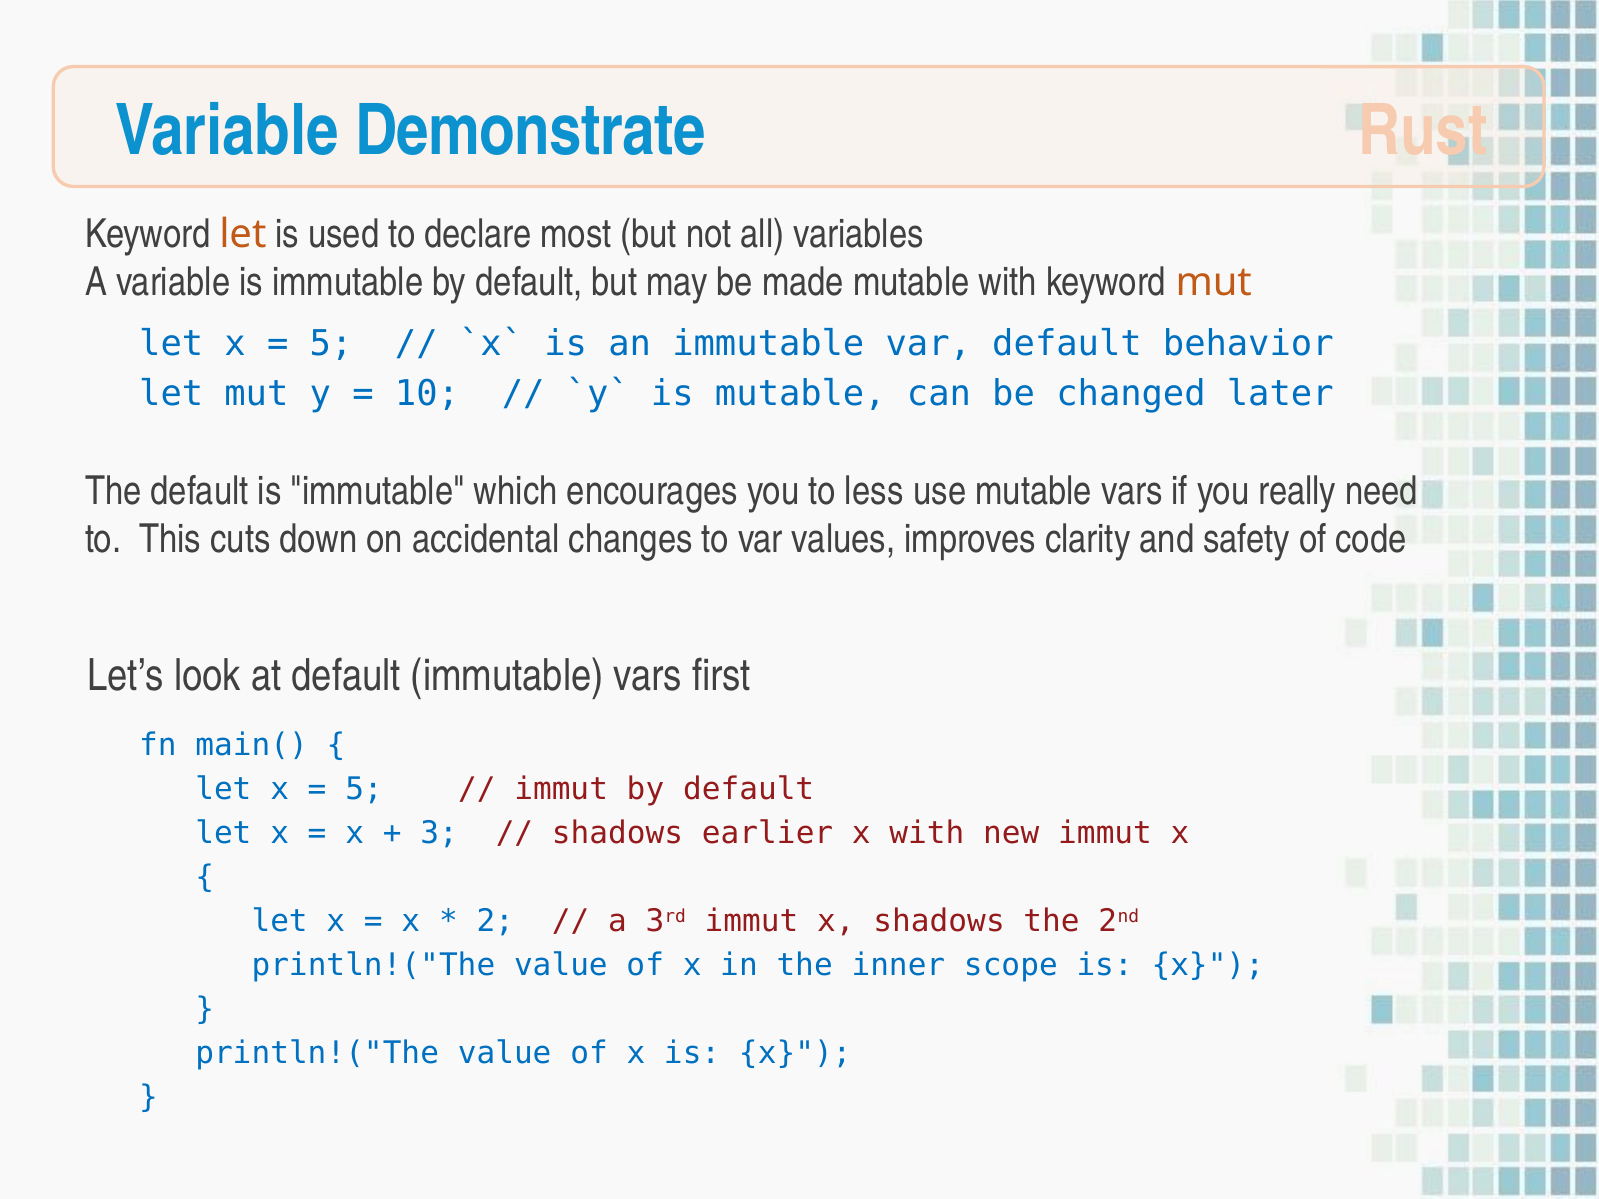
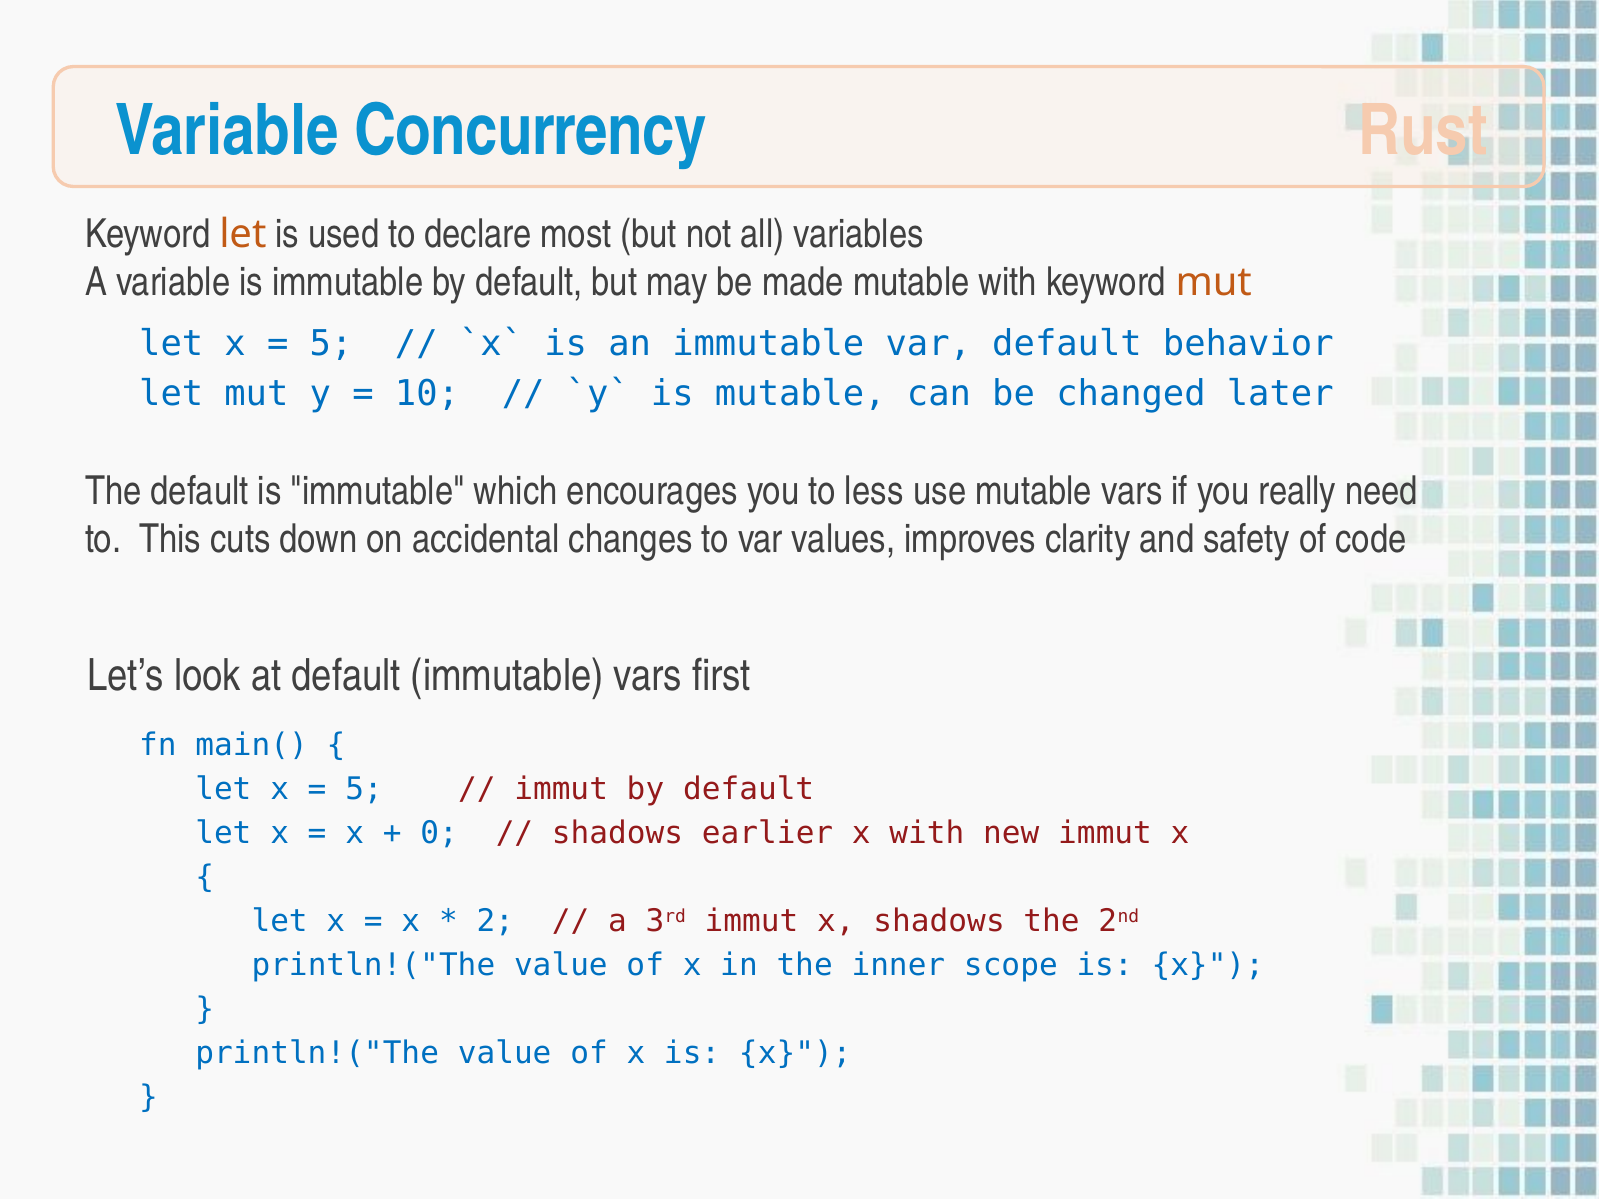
Demonstrate: Demonstrate -> Concurrency (530, 132)
3: 3 -> 0 (439, 834)
